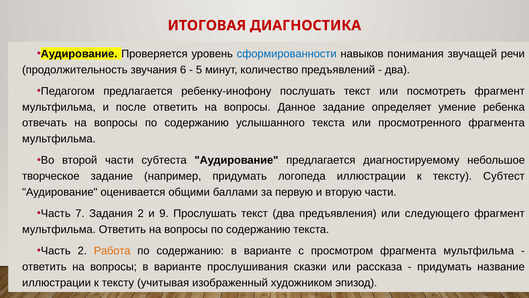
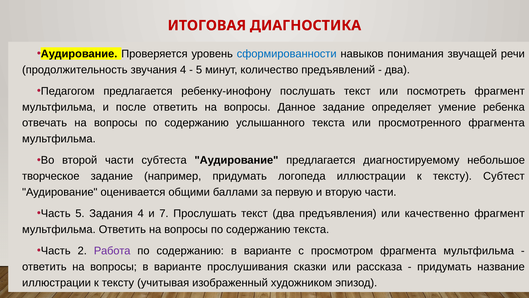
звучания 6: 6 -> 4 (183, 70)
Часть 7: 7 -> 5 (80, 213)
Задания 2: 2 -> 4 (141, 213)
9: 9 -> 7 (164, 213)
следующего: следующего -> качественно (437, 213)
Работа colour: orange -> purple (112, 251)
